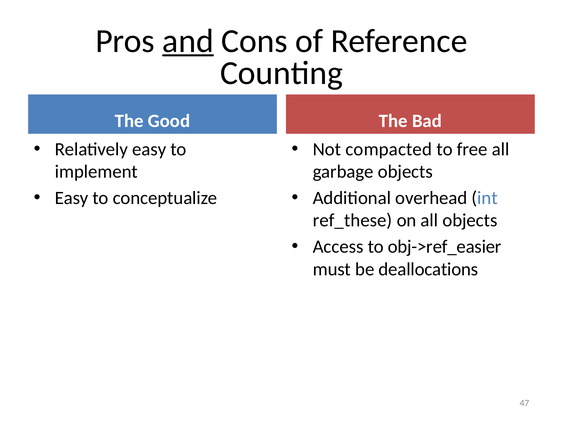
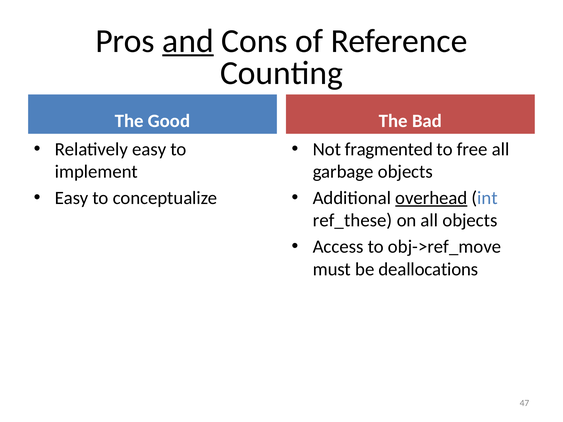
compacted: compacted -> fragmented (389, 149)
overhead underline: none -> present (431, 198)
obj->ref_easier: obj->ref_easier -> obj->ref_move (445, 247)
